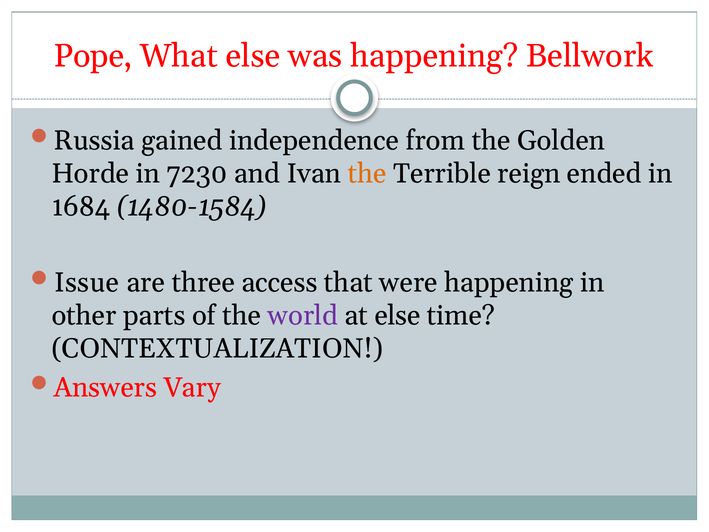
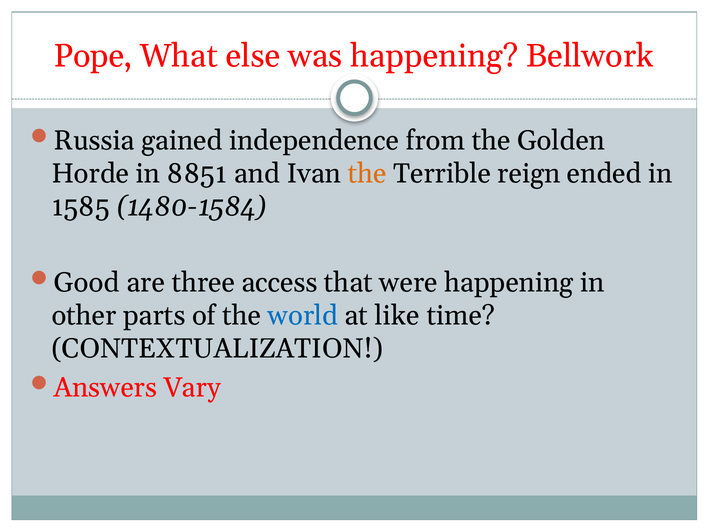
7230: 7230 -> 8851 (197, 173)
1684: 1684 -> 1585 (81, 207)
Issue: Issue -> Good (87, 282)
world colour: purple -> blue (303, 316)
at else: else -> like (397, 316)
